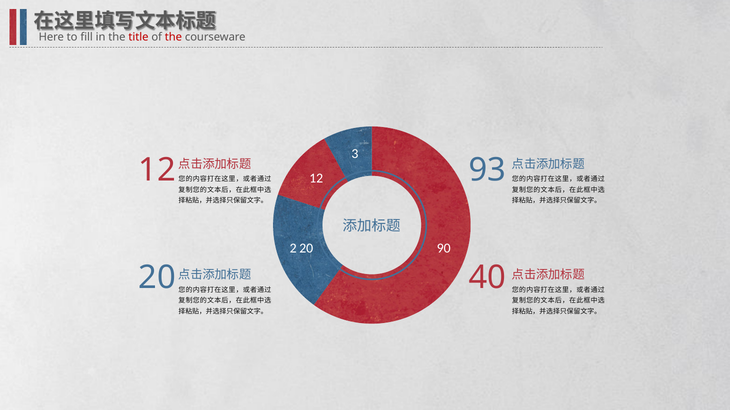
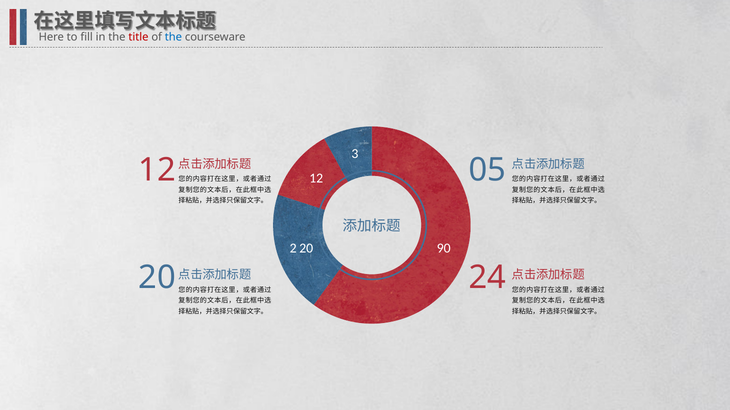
the colour: red -> blue (173, 37)
93: 93 -> 05 (487, 170)
40: 40 -> 24 (487, 278)
